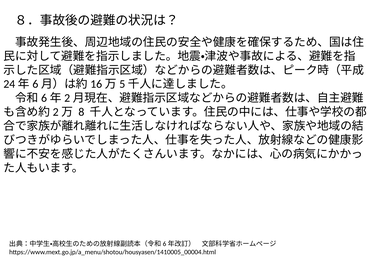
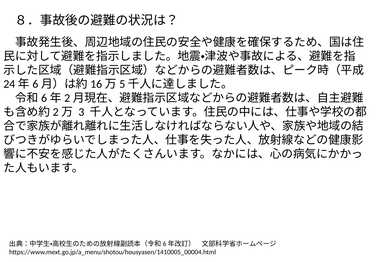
8: 8 -> 3 (81, 112)
